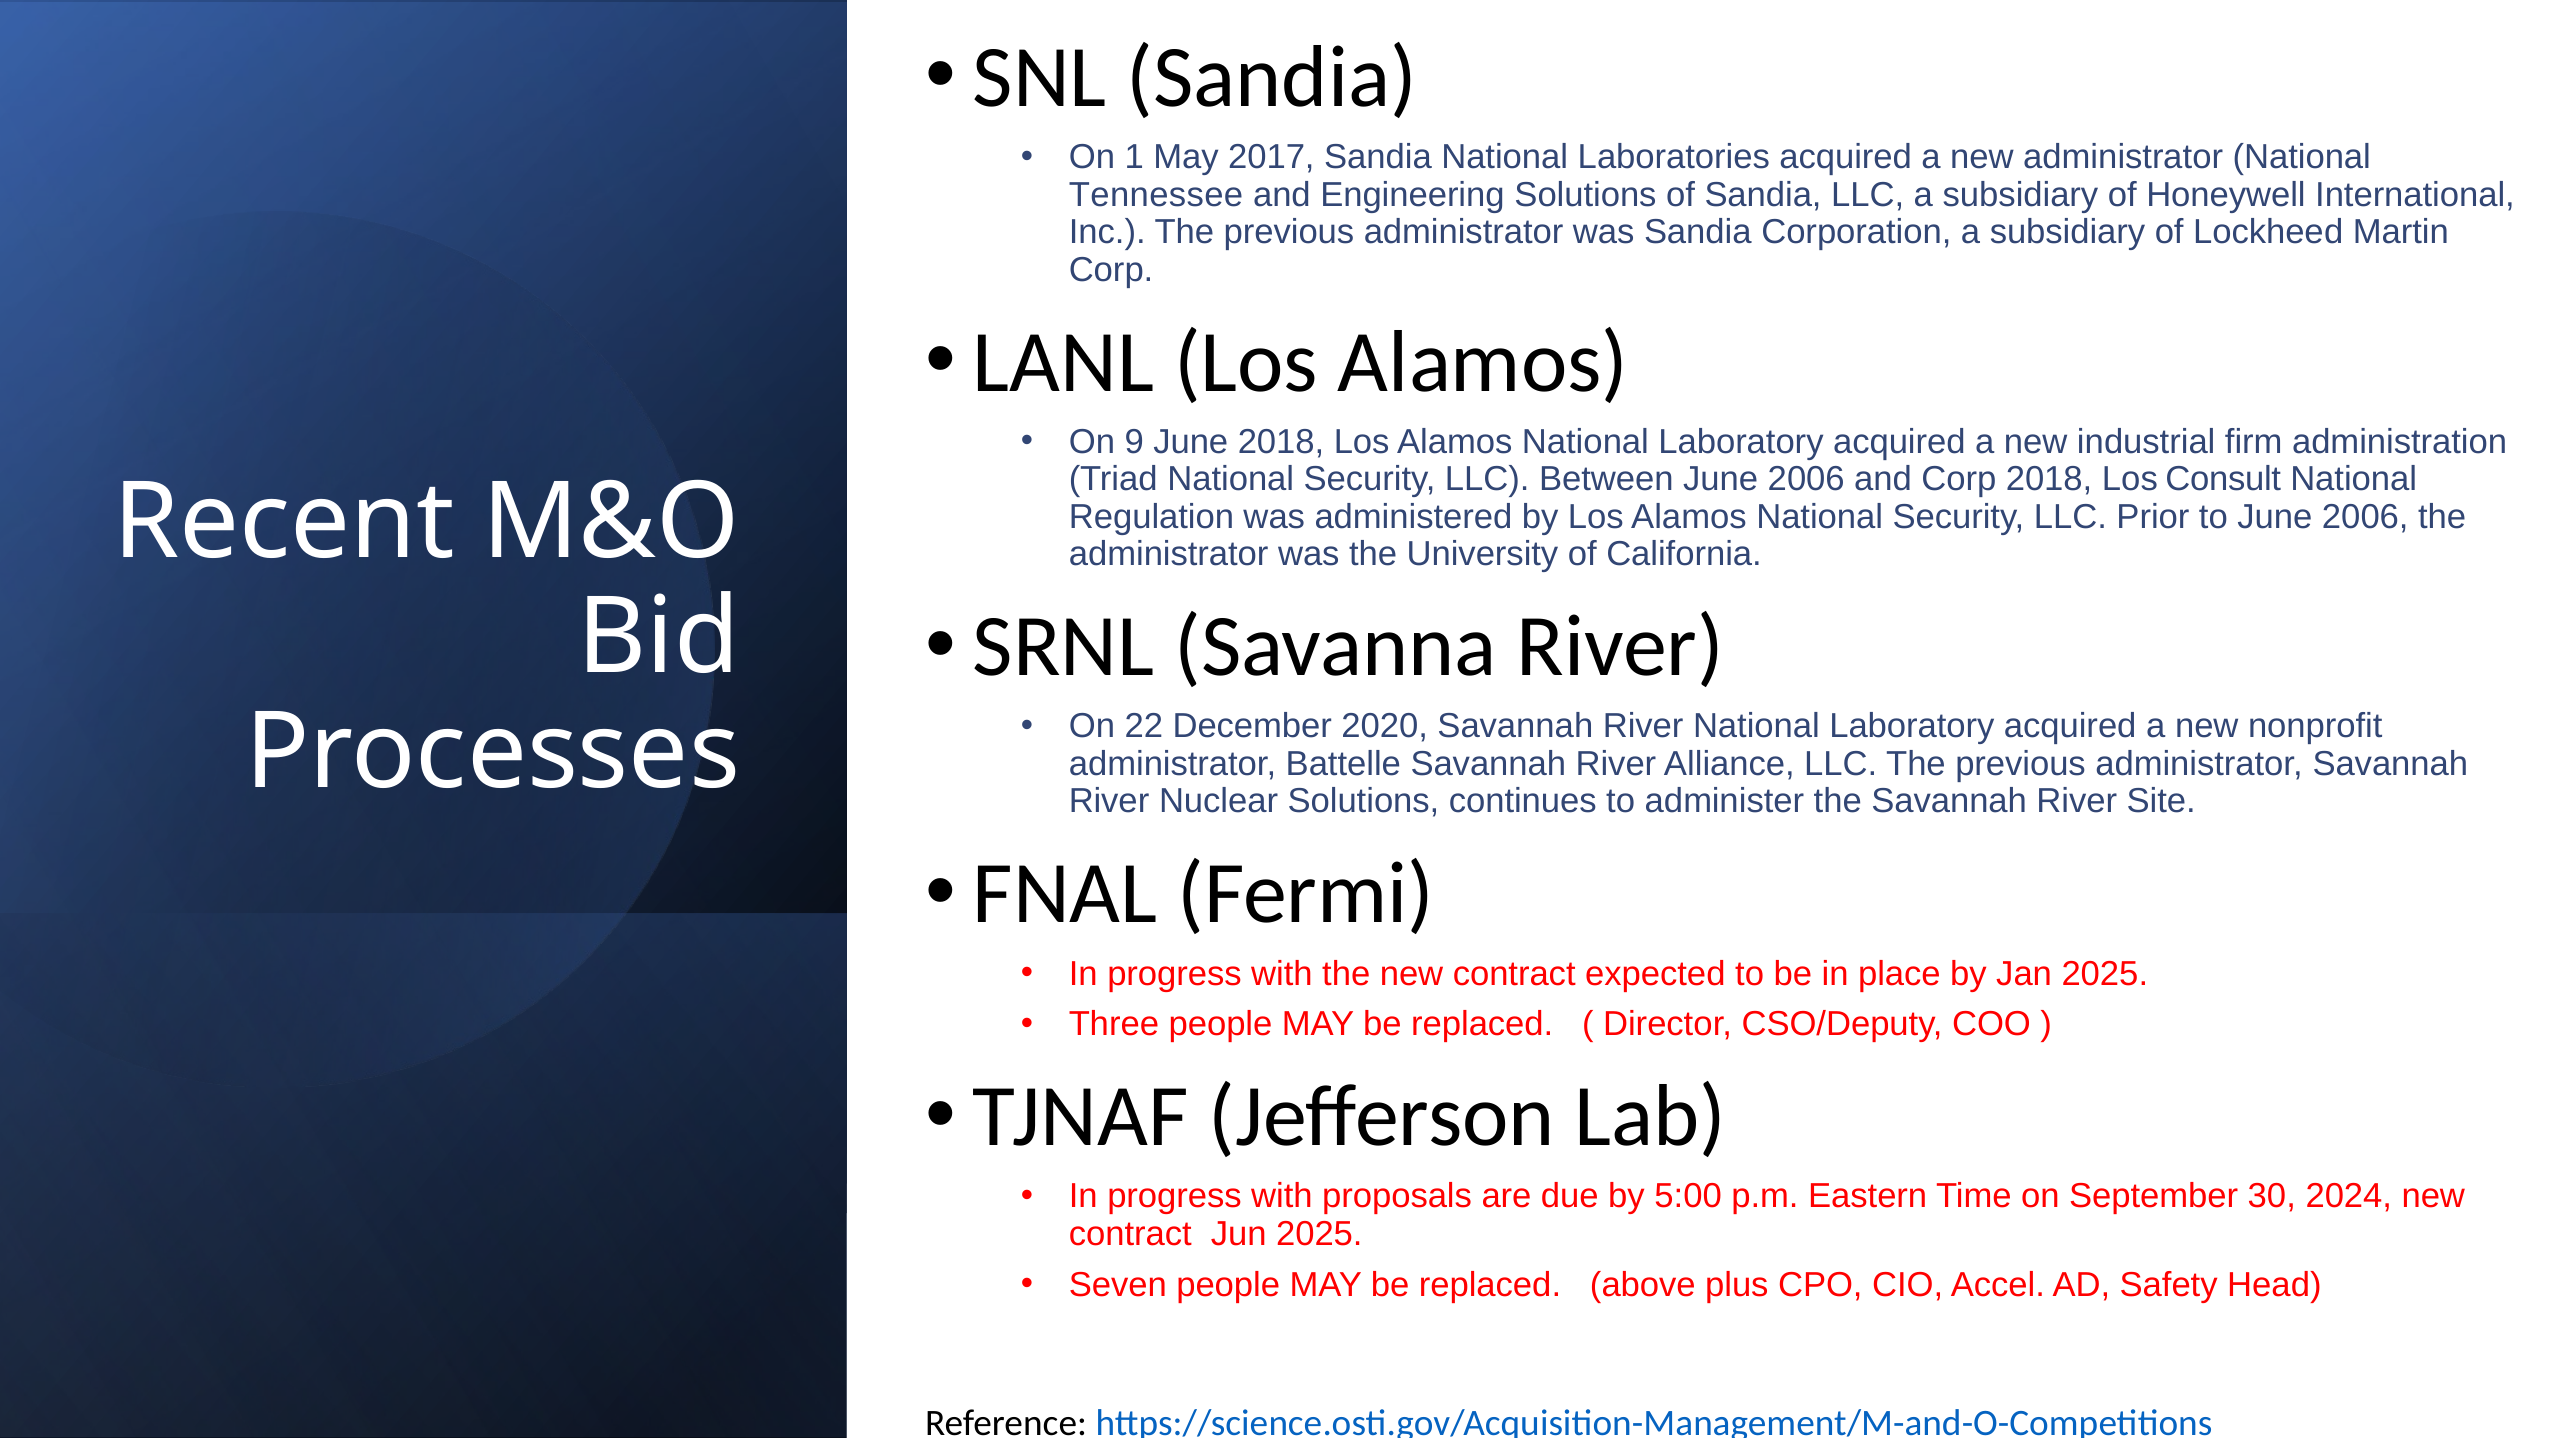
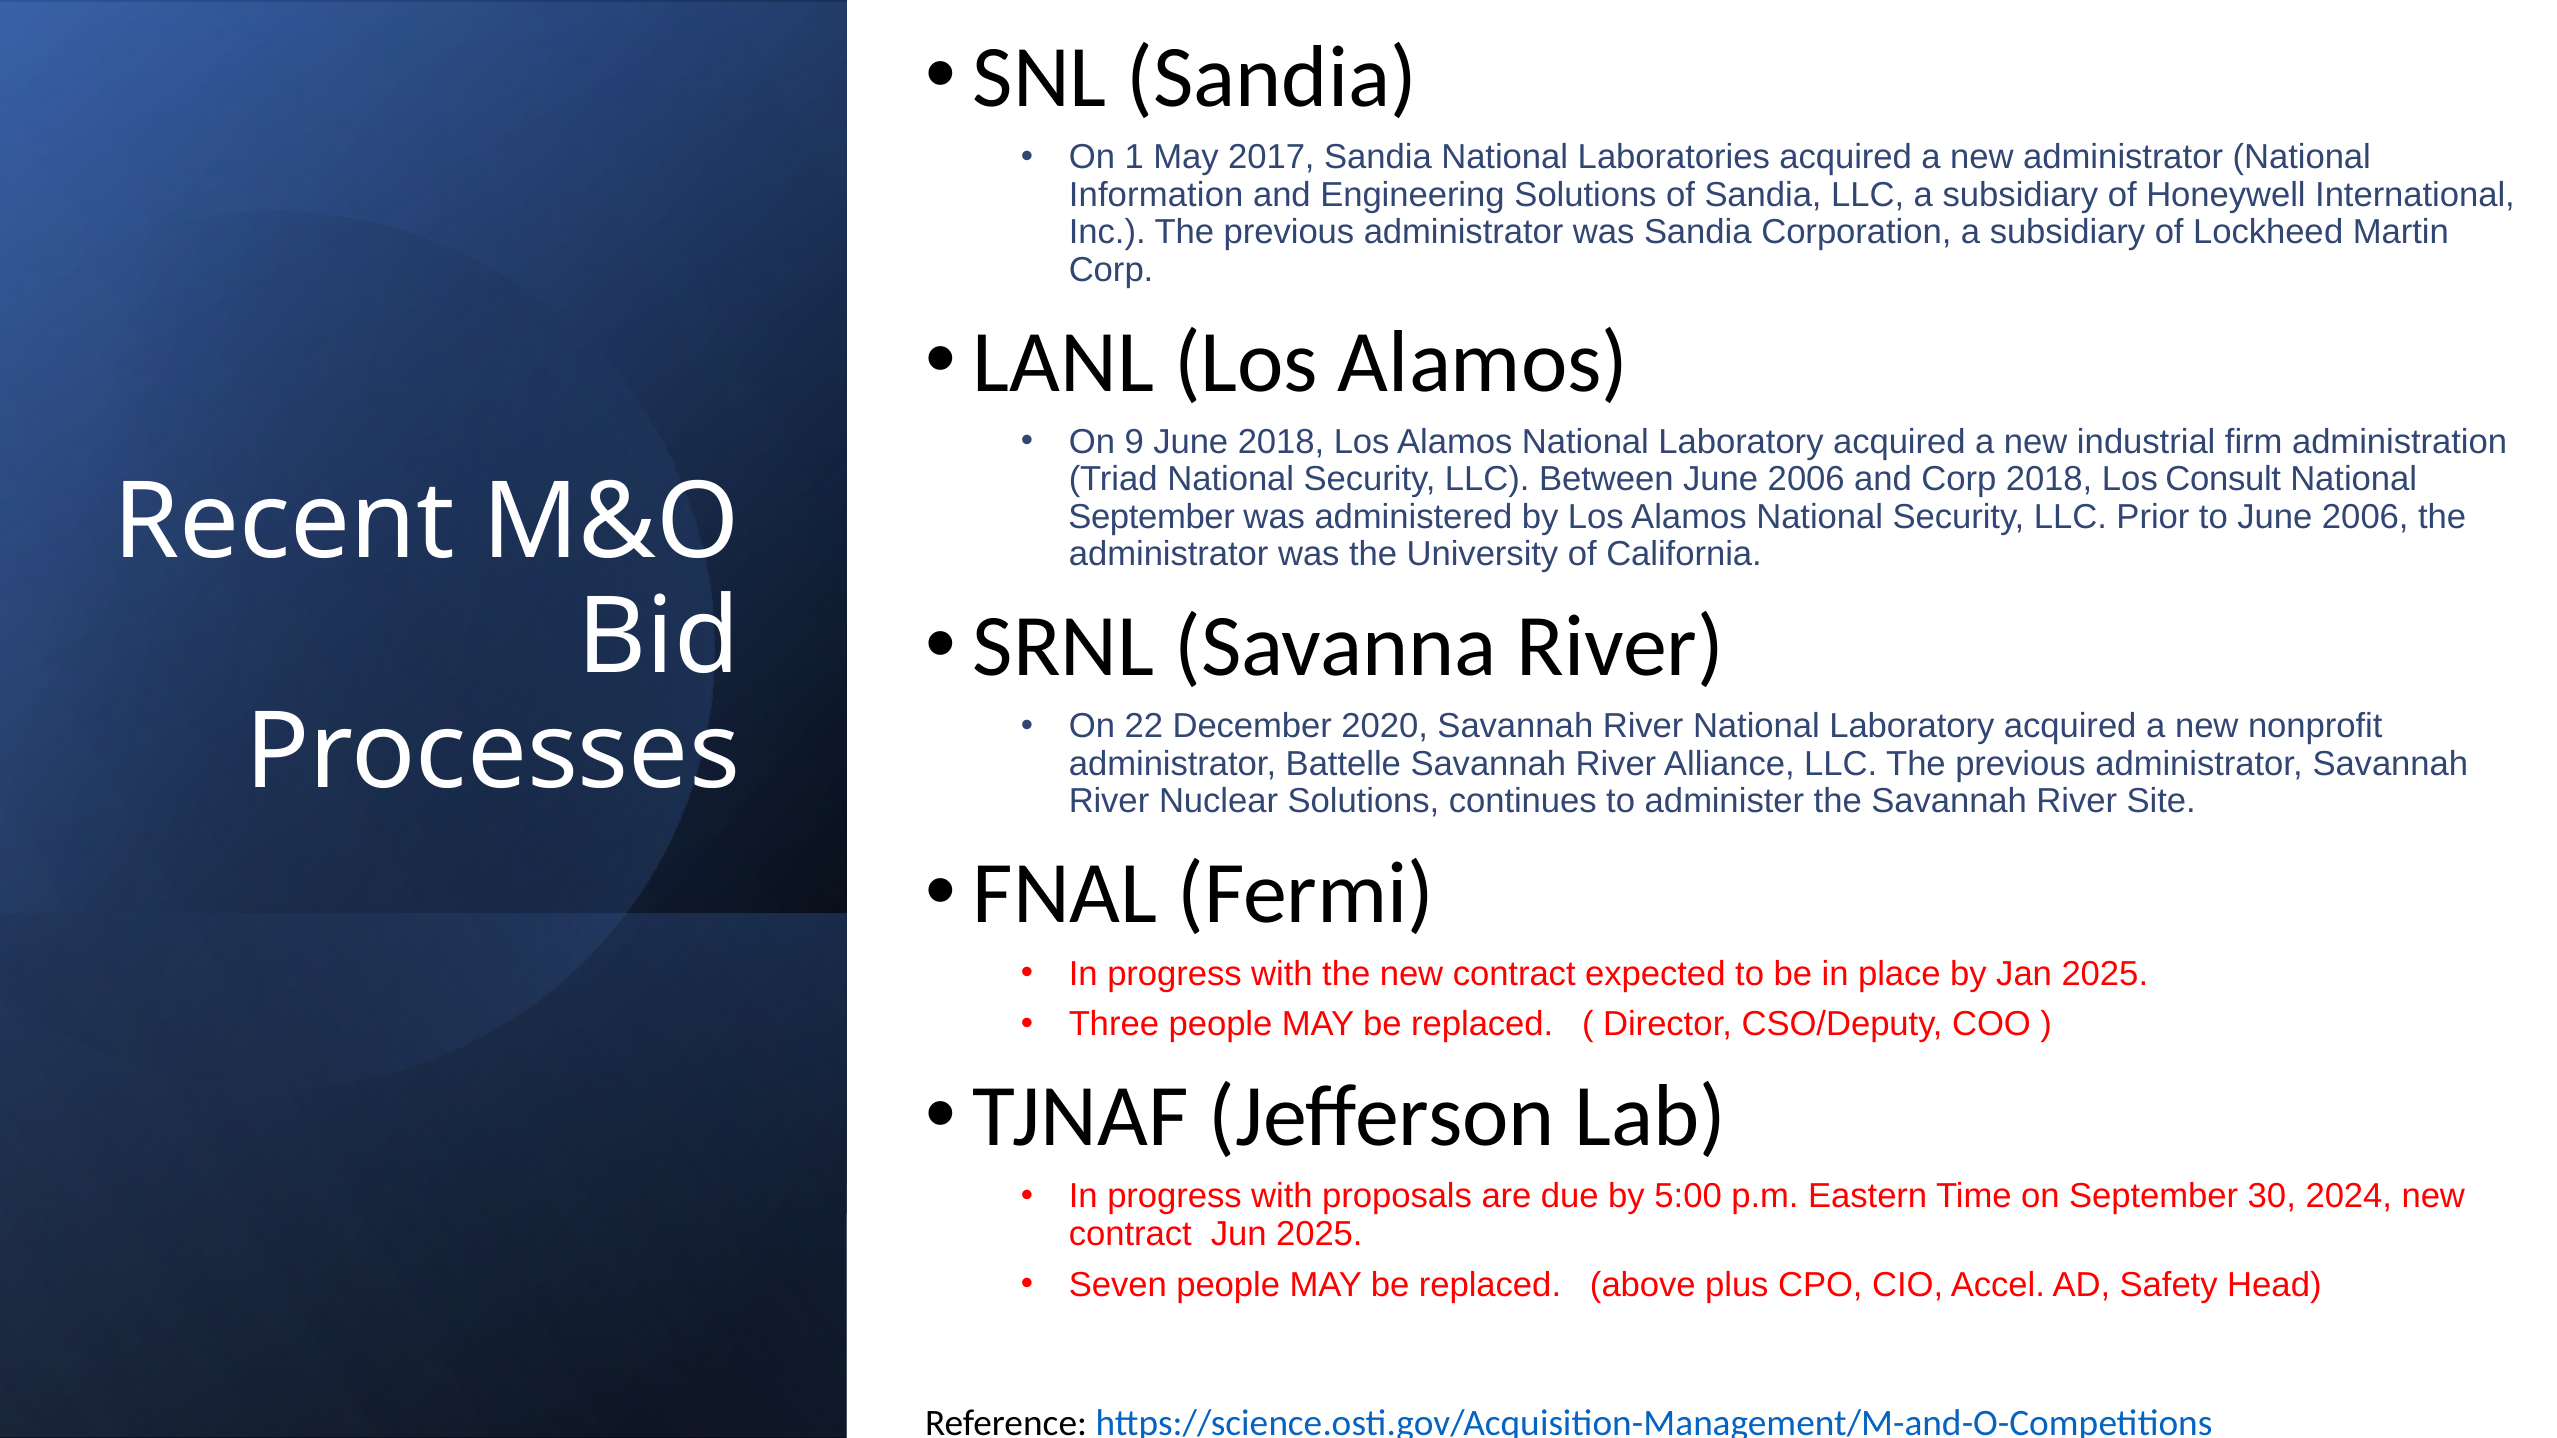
Tennessee: Tennessee -> Information (1156, 195)
Regulation: Regulation -> September (1152, 517)
